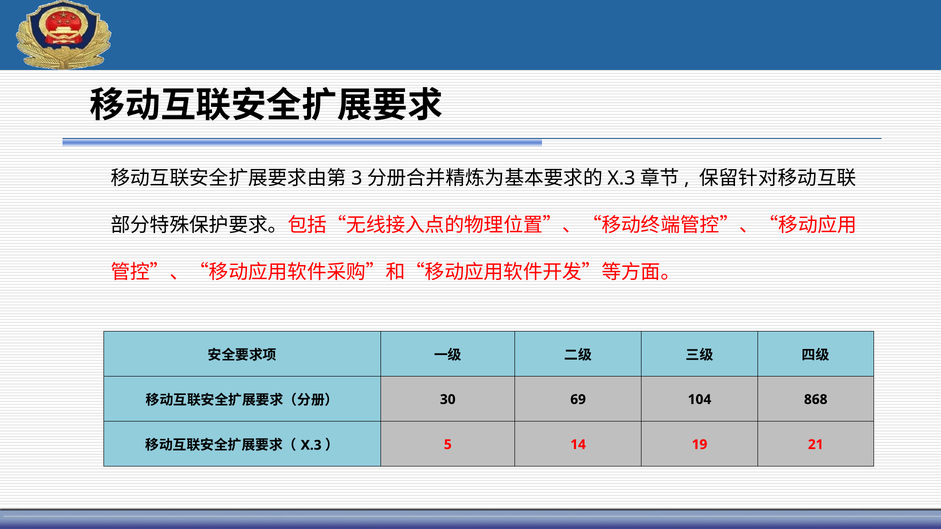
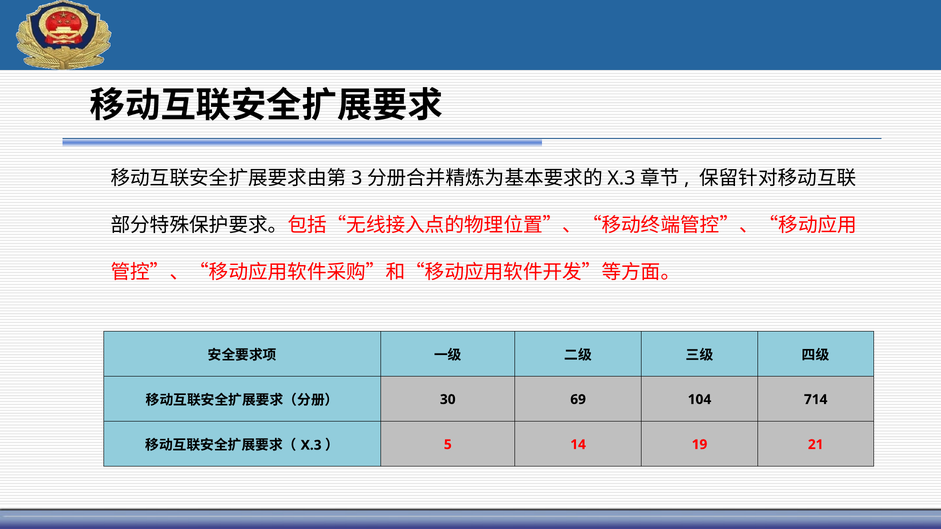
868: 868 -> 714 (816, 400)
